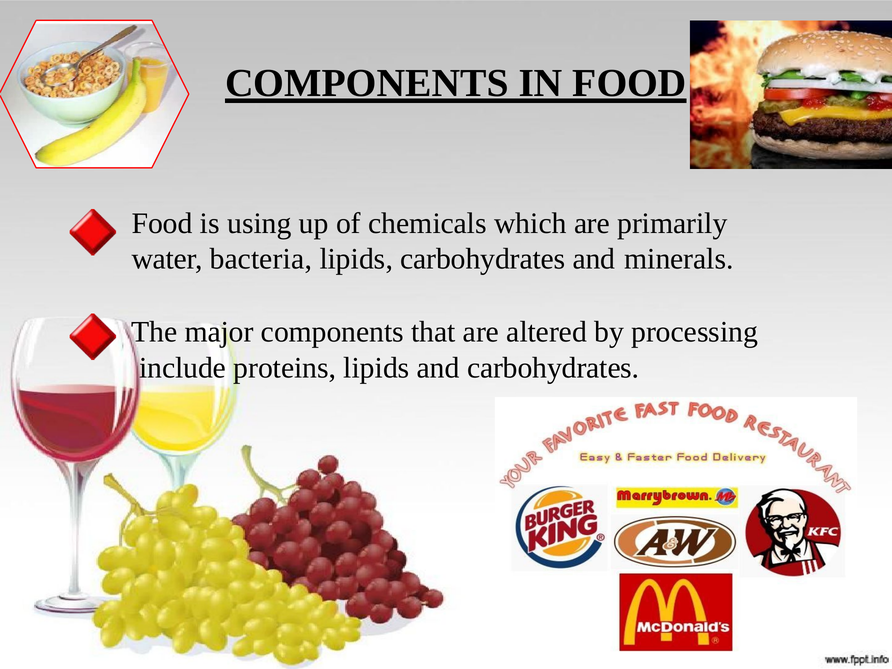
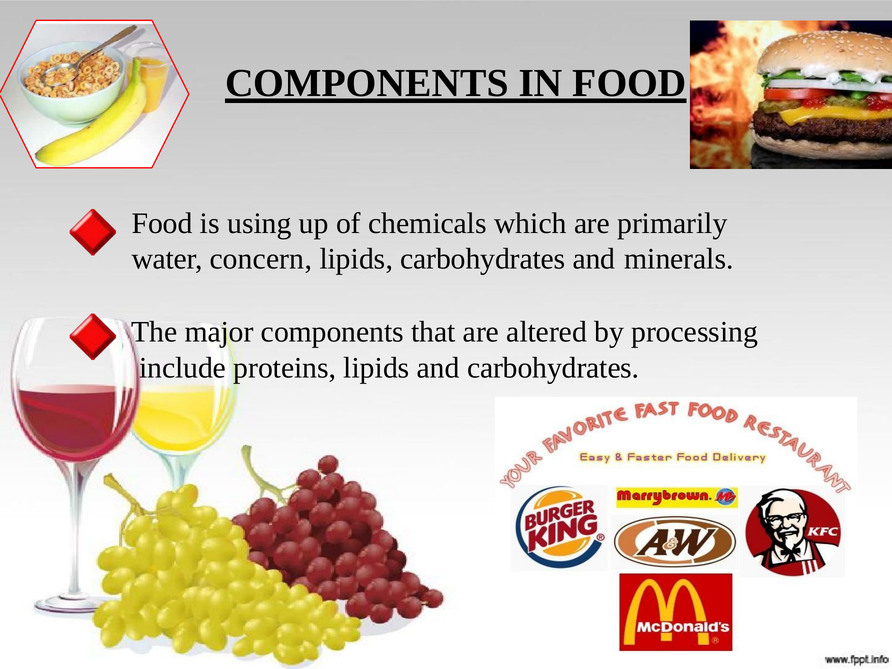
bacteria: bacteria -> concern (261, 259)
